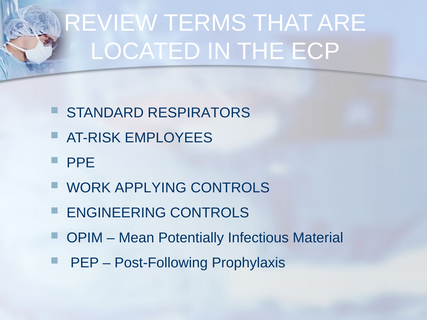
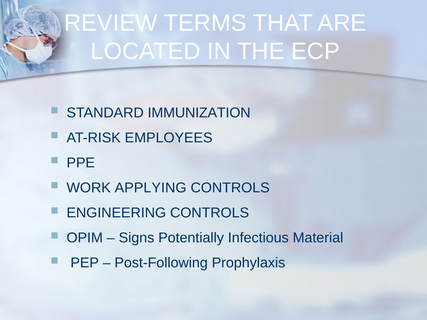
RESPIRATORS: RESPIRATORS -> IMMUNIZATION (199, 113)
Mean: Mean -> Signs (137, 238)
